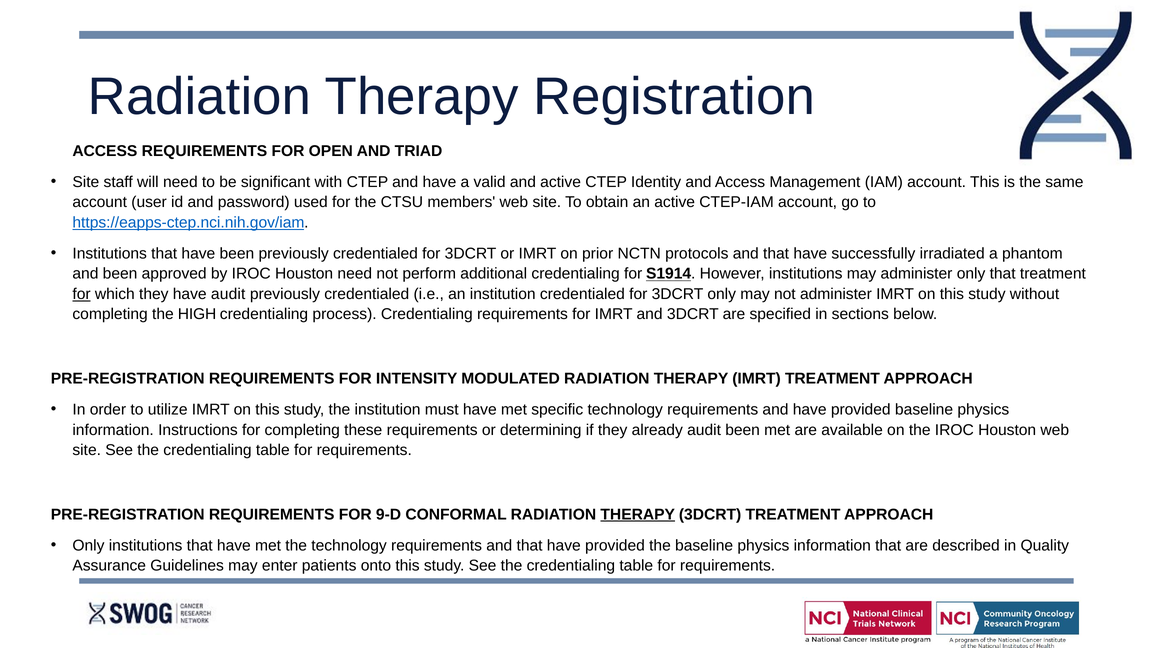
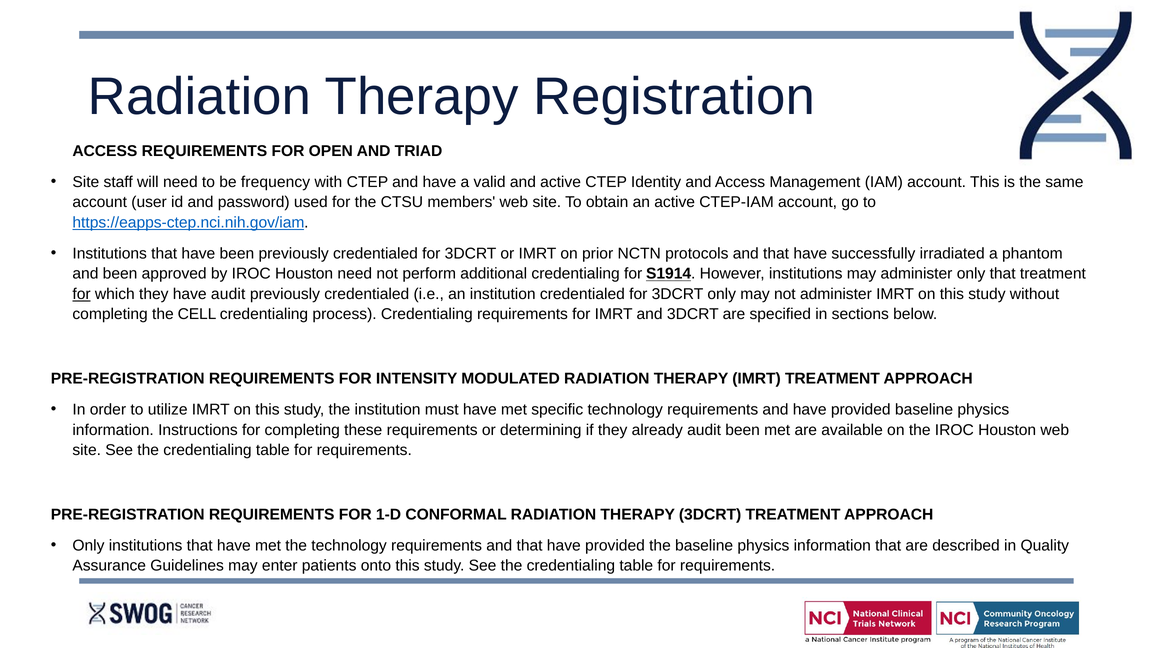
significant: significant -> frequency (276, 182)
HIGH: HIGH -> CELL (197, 315)
9-D: 9-D -> 1-D (389, 515)
THERAPY underline: present -> none (638, 515)
